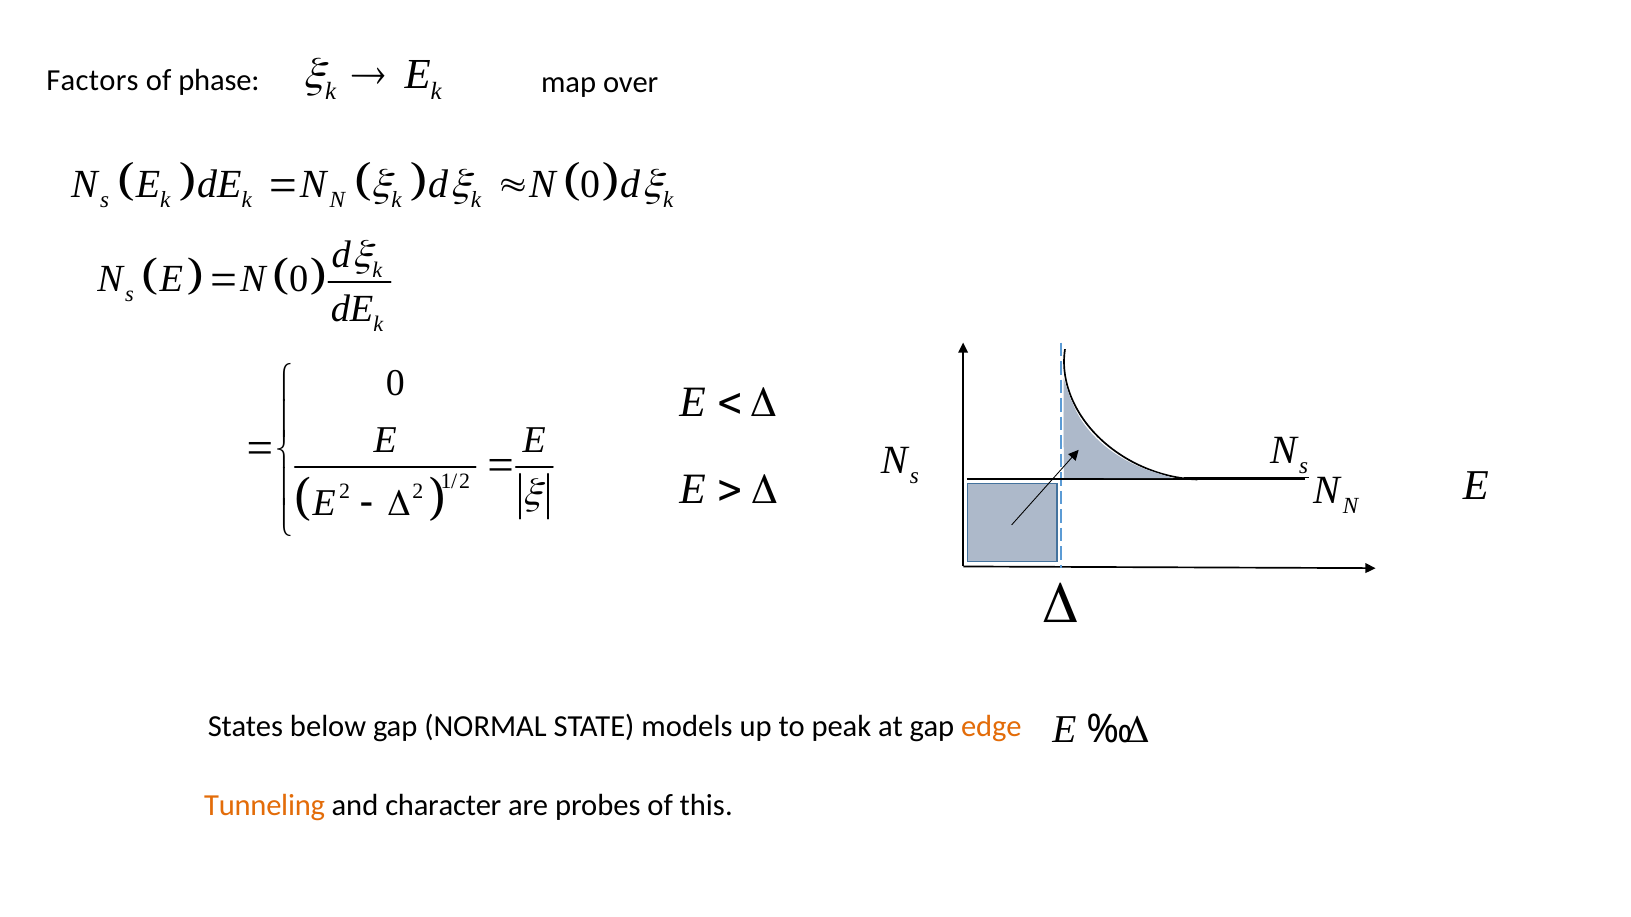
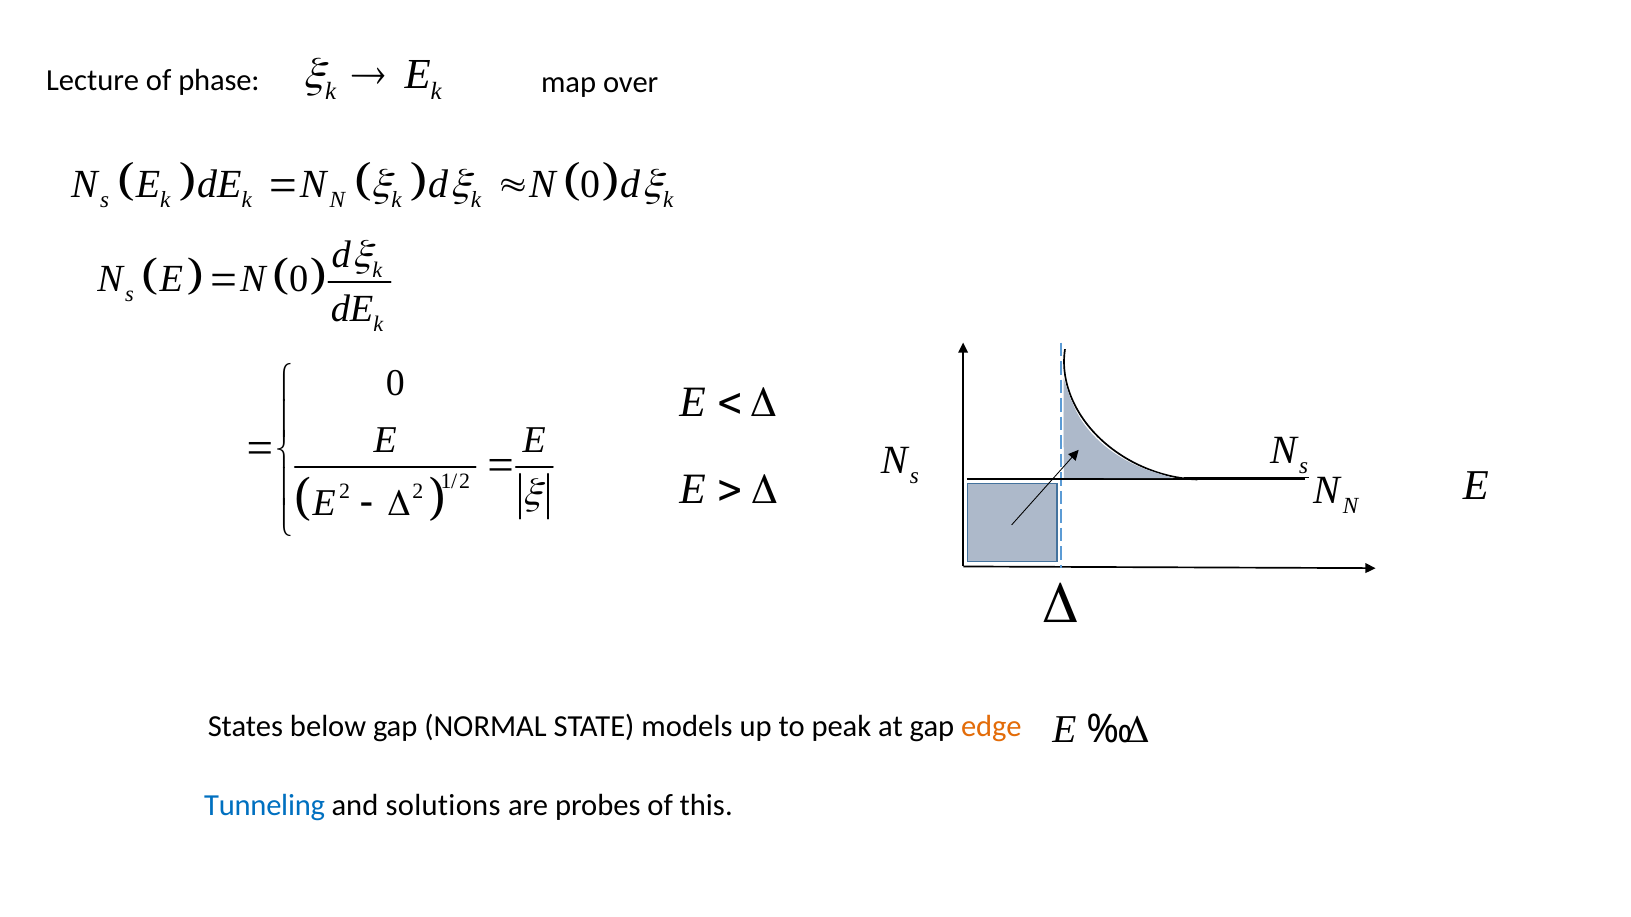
Factors: Factors -> Lecture (93, 80)
Tunneling colour: orange -> blue (265, 806)
character: character -> solutions (443, 806)
